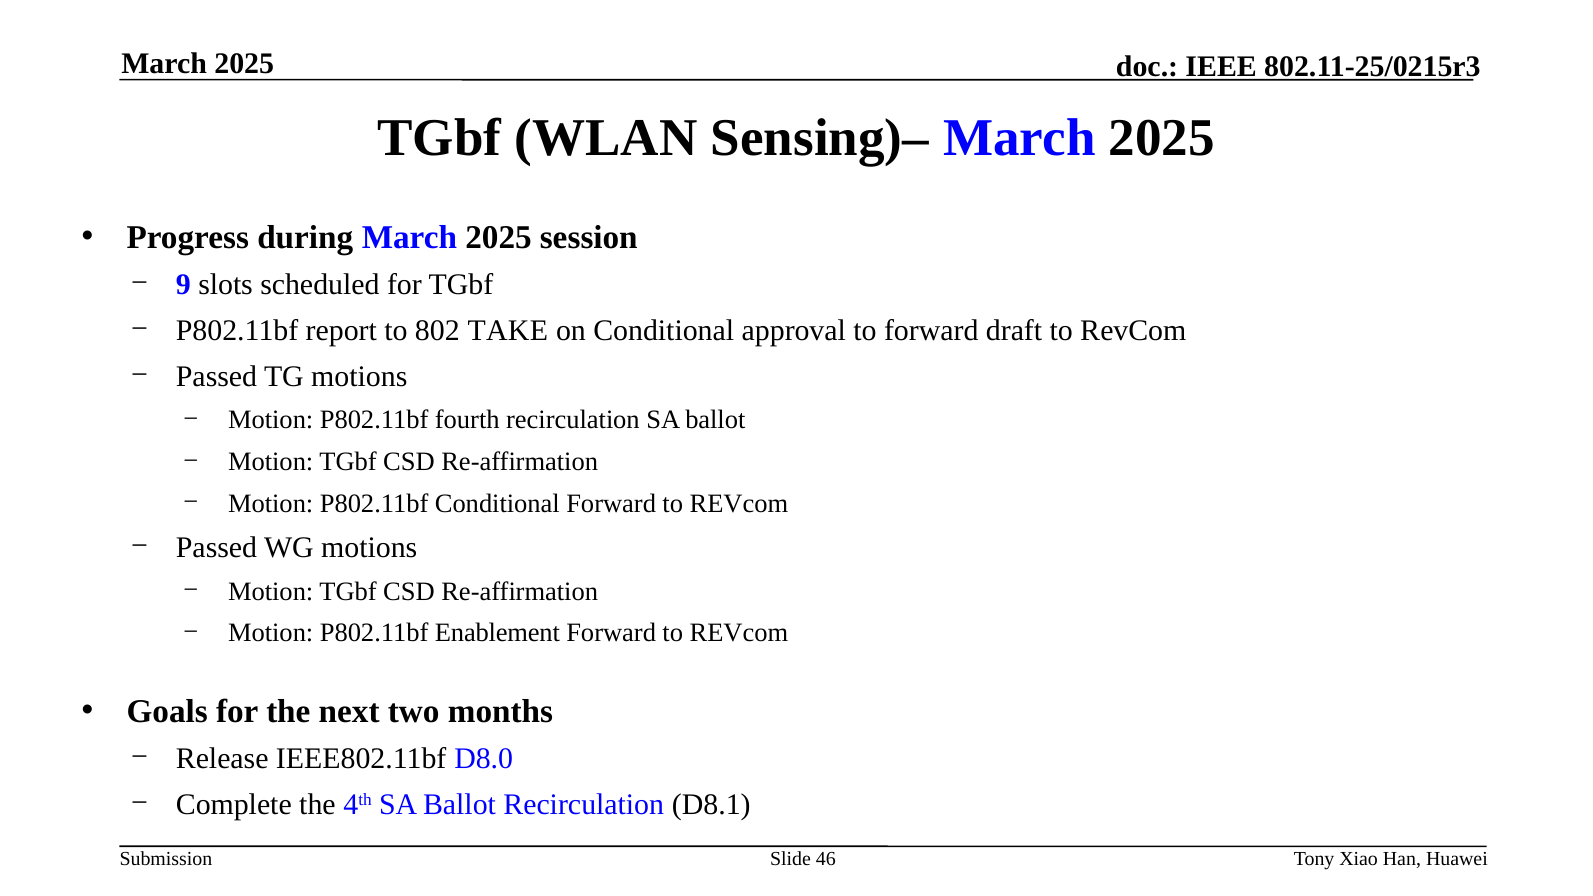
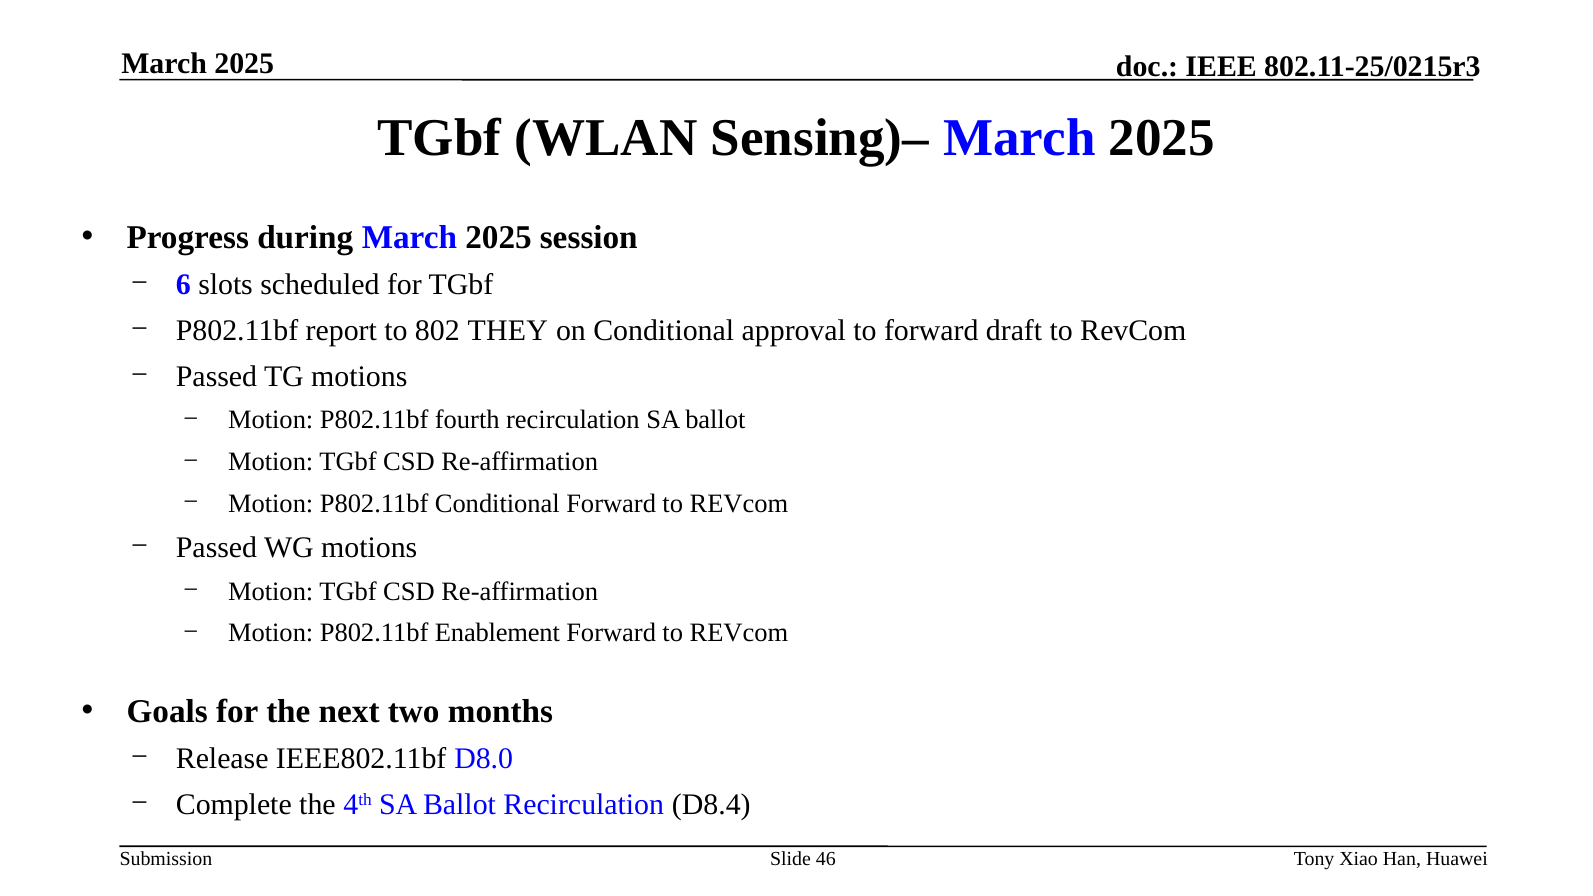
9: 9 -> 6 (183, 285)
TAKE: TAKE -> THEY (508, 331)
D8.1: D8.1 -> D8.4 (711, 805)
